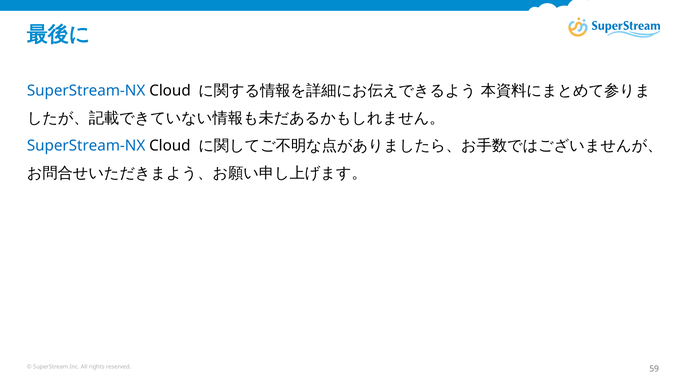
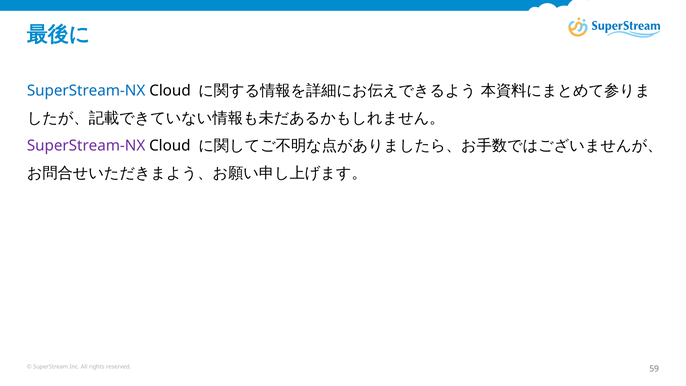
SuperStream-NX colour: blue -> purple (86, 146)
